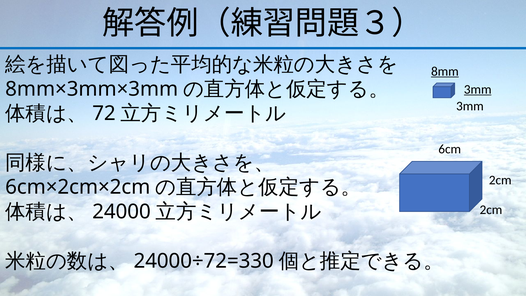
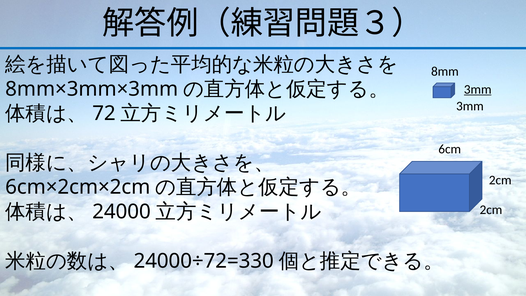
8mm underline: present -> none (445, 71)
